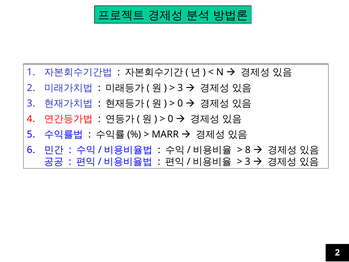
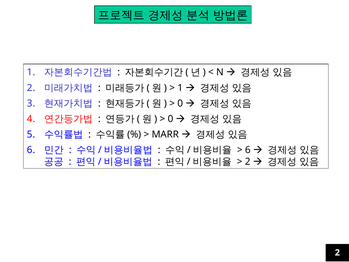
3: 3 -> 1 (180, 88)
8: 8 -> 6 (248, 150)
3: 3 -> 2 (248, 161)
